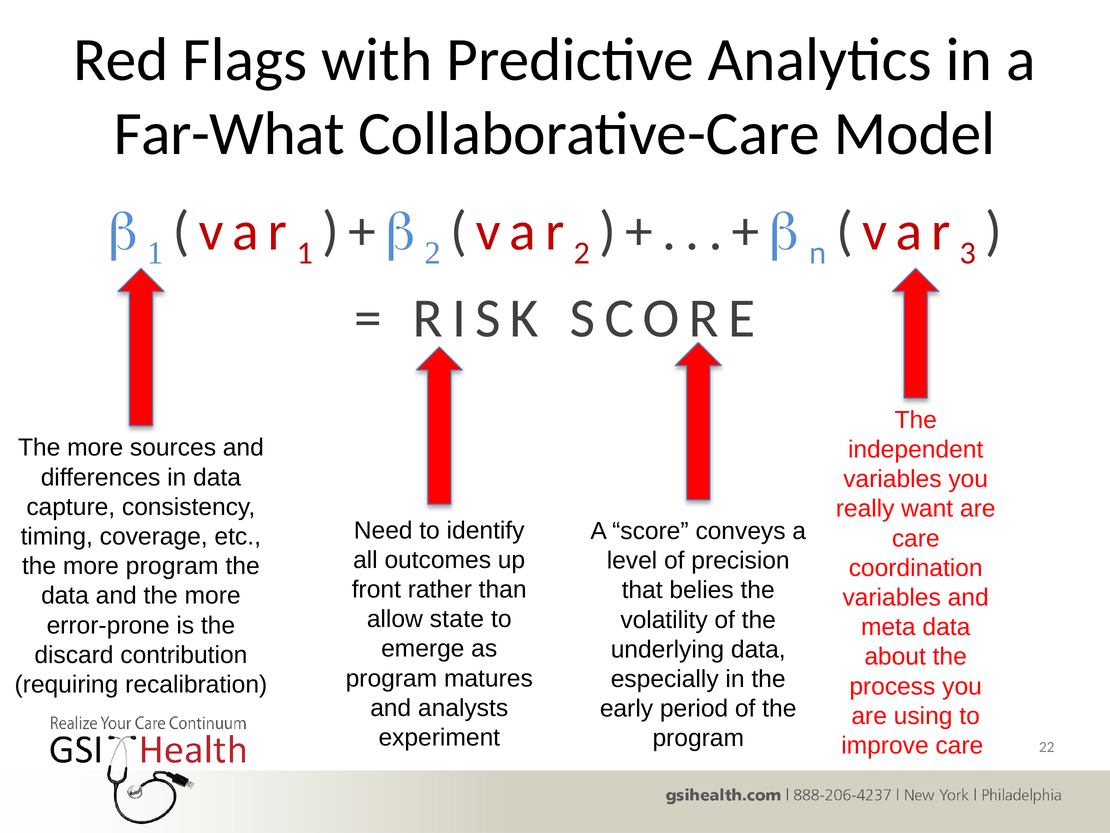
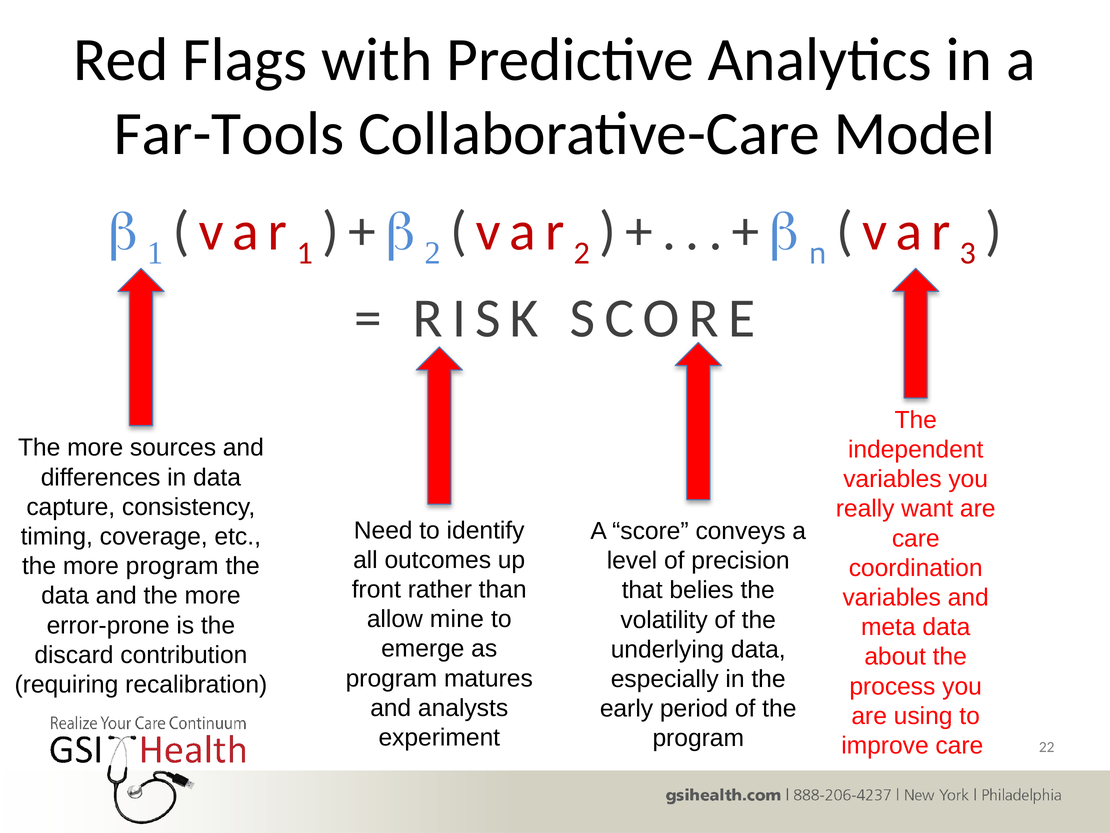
Far-What: Far-What -> Far-Tools (229, 134)
state: state -> mine (457, 619)
